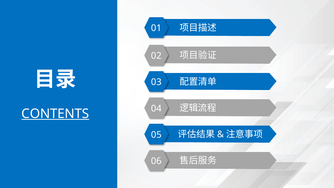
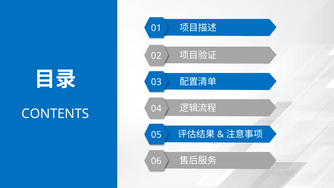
CONTENTS underline: present -> none (55, 114)
